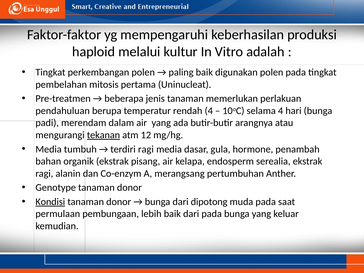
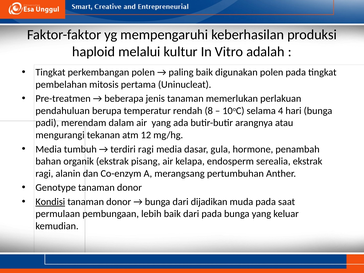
rendah 4: 4 -> 8 (209, 111)
tekanan underline: present -> none (103, 135)
dipotong: dipotong -> dijadikan (209, 202)
